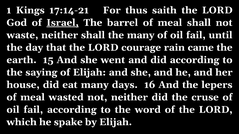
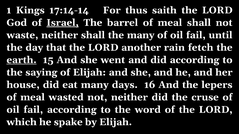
17:14-21: 17:14-21 -> 17:14-14 (69, 10)
courage: courage -> another (141, 48)
came: came -> fetch (201, 48)
earth underline: none -> present (22, 60)
